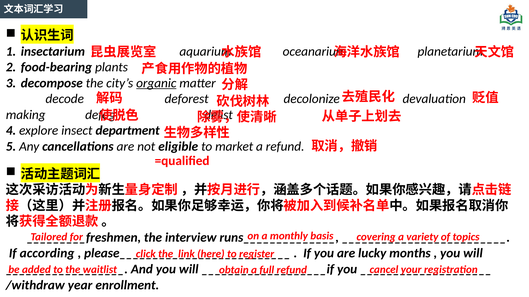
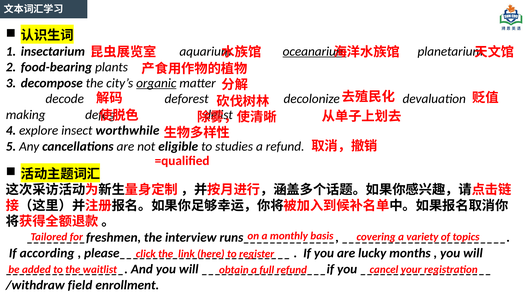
oceanarium underline: none -> present (315, 51)
department: department -> worthwhile (127, 131)
market: market -> studies (234, 147)
year: year -> field (80, 286)
